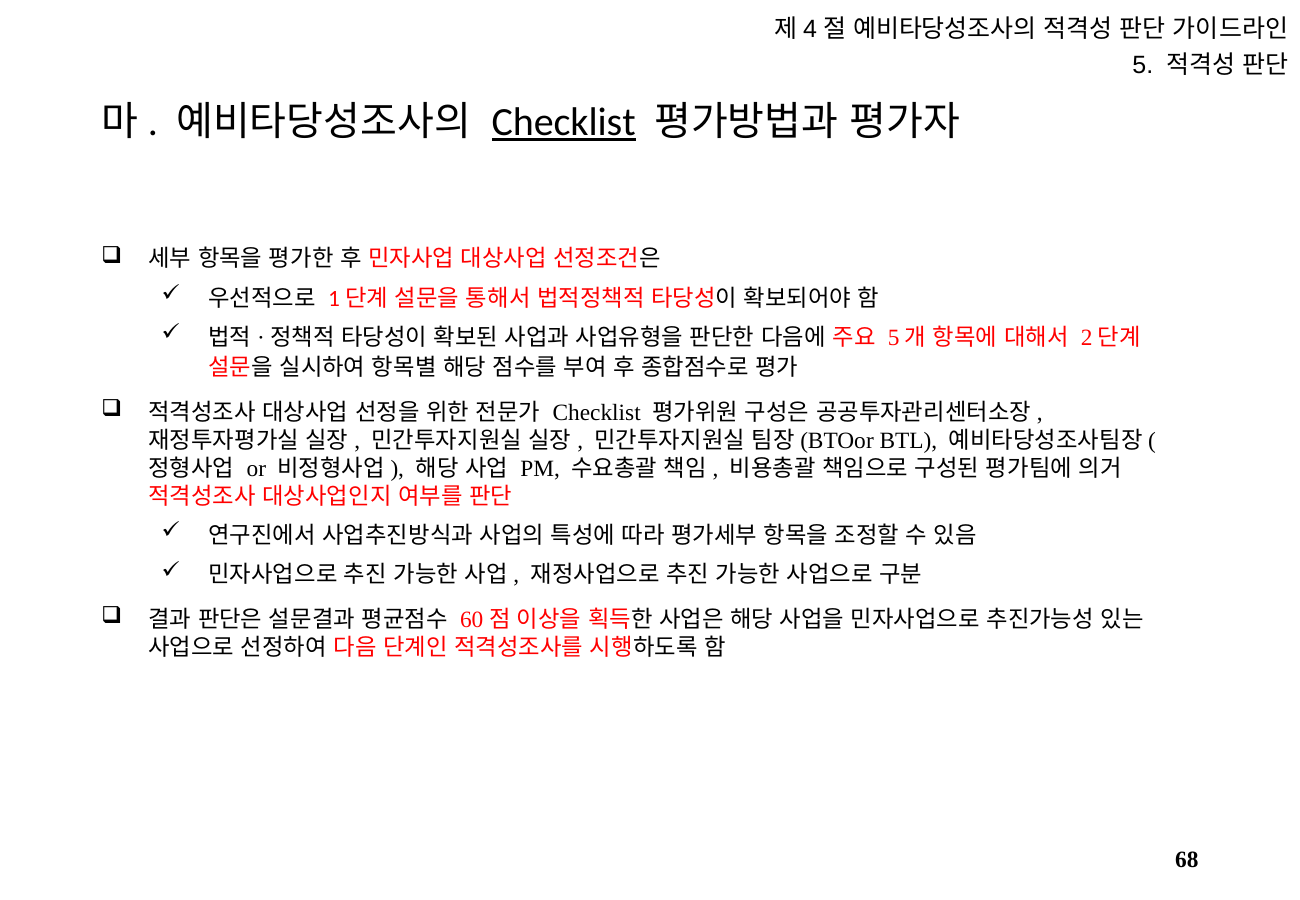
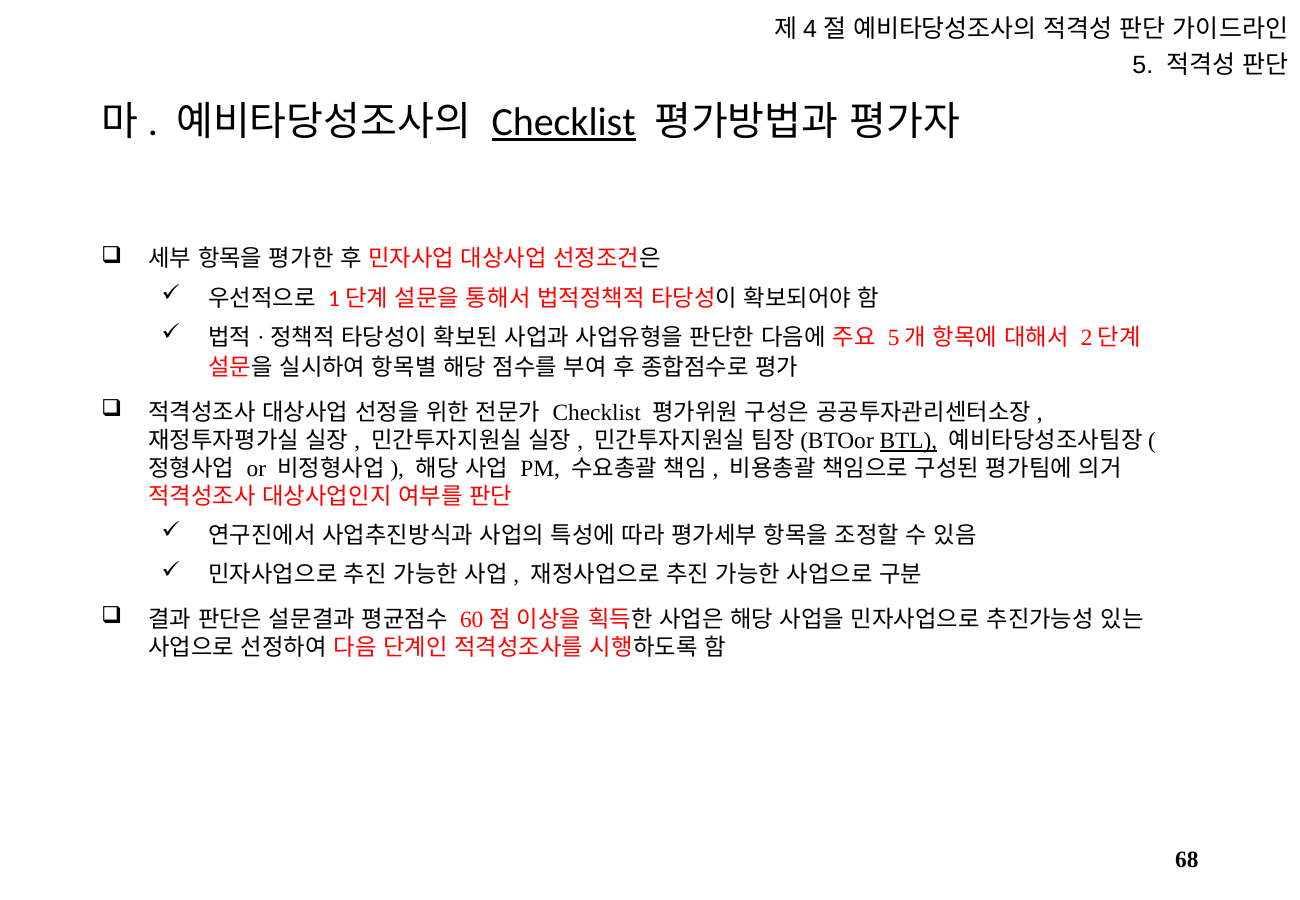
BTL underline: none -> present (908, 441)
